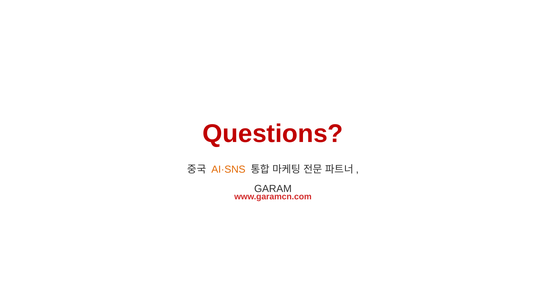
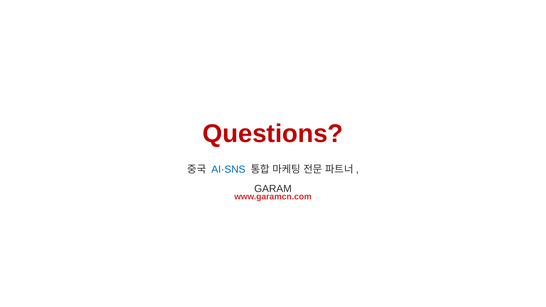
AI·SNS colour: orange -> blue (228, 169)
